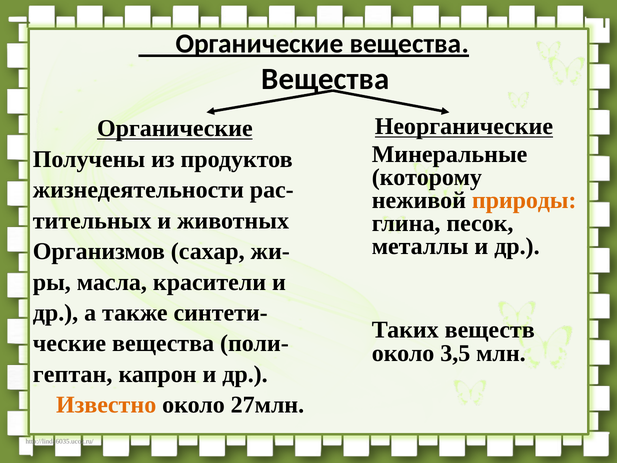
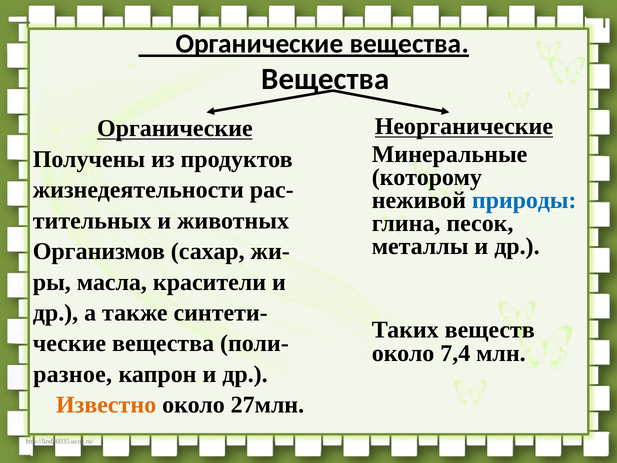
природы colour: orange -> blue (524, 200)
3,5: 3,5 -> 7,4 (455, 353)
гептан: гептан -> разное (73, 374)
